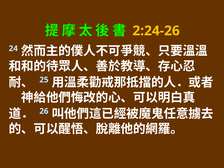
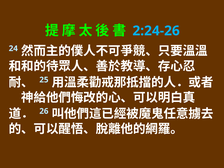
2:24-26 colour: yellow -> light blue (156, 31)
